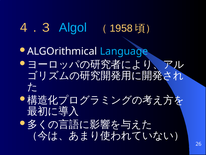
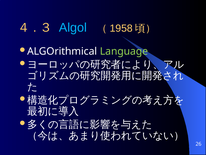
Language colour: light blue -> light green (124, 51)
